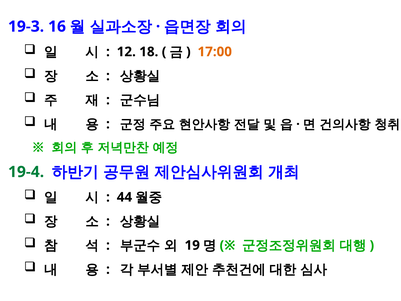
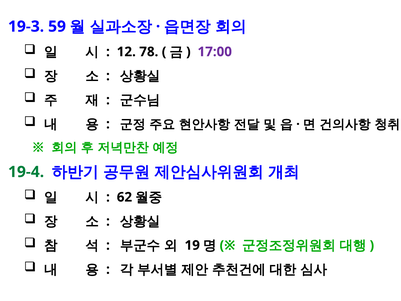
16: 16 -> 59 (57, 26)
18: 18 -> 78 (149, 52)
17:00 colour: orange -> purple (215, 52)
44: 44 -> 62 (124, 197)
